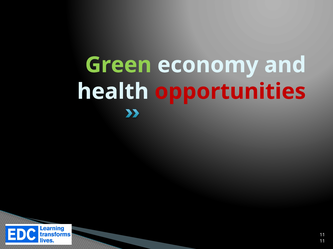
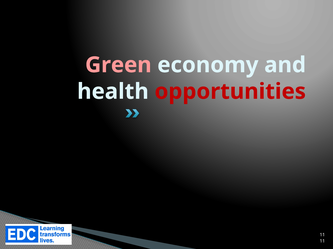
Green colour: light green -> pink (118, 65)
